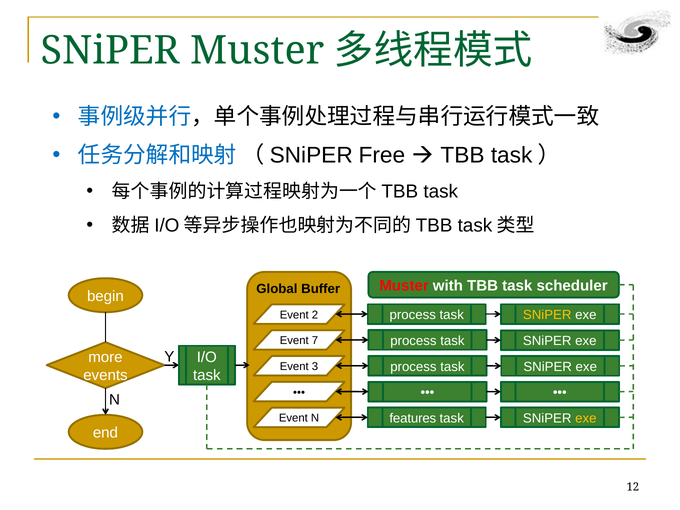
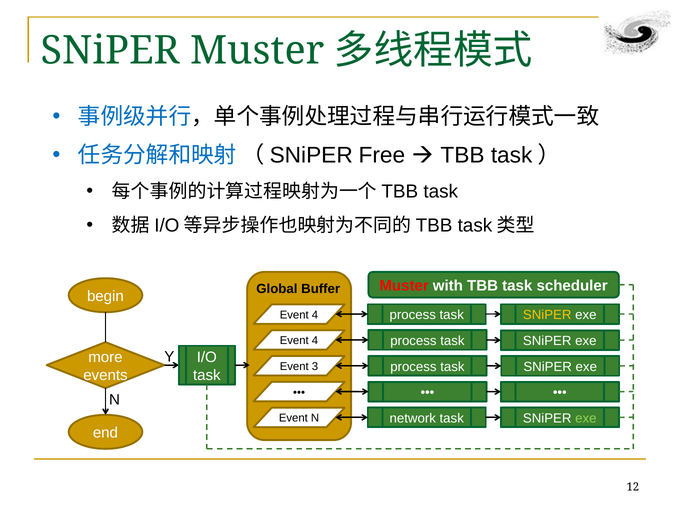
2: 2 -> 4 (315, 315)
7: 7 -> 4 (315, 341)
features: features -> network (413, 418)
exe colour: yellow -> light green (586, 418)
